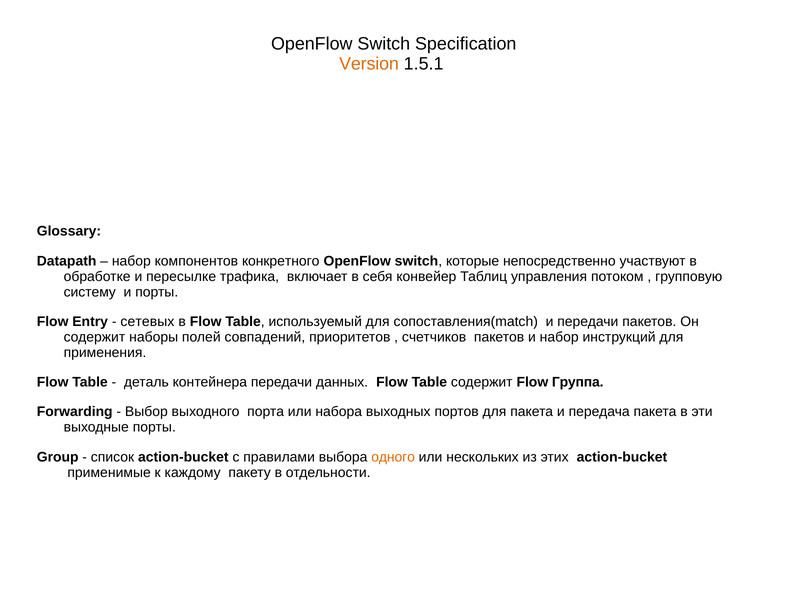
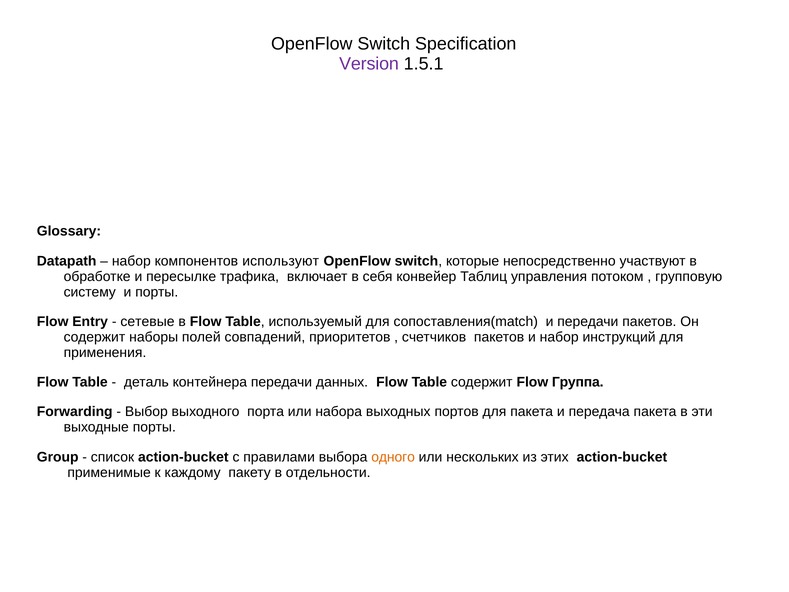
Version colour: orange -> purple (369, 64)
конкретного: конкретного -> используют (281, 261)
сетевых: сетевых -> сетевые (147, 321)
